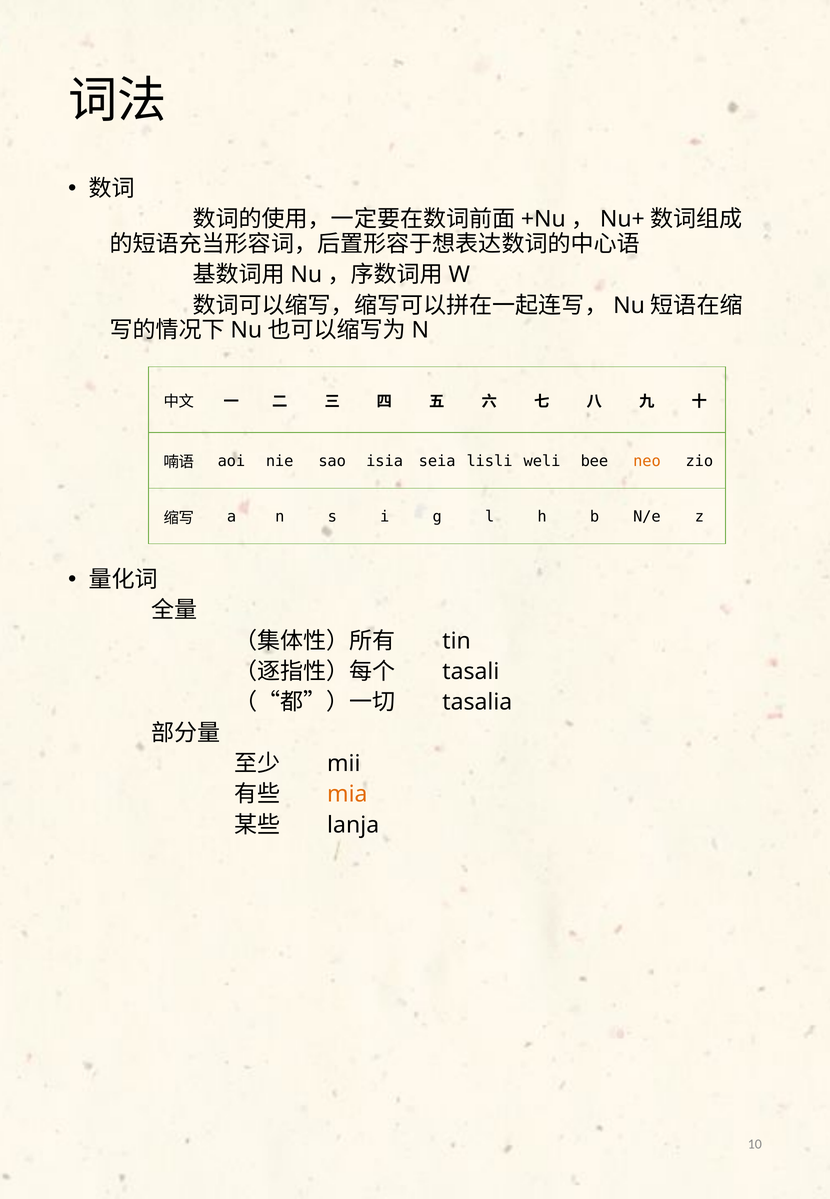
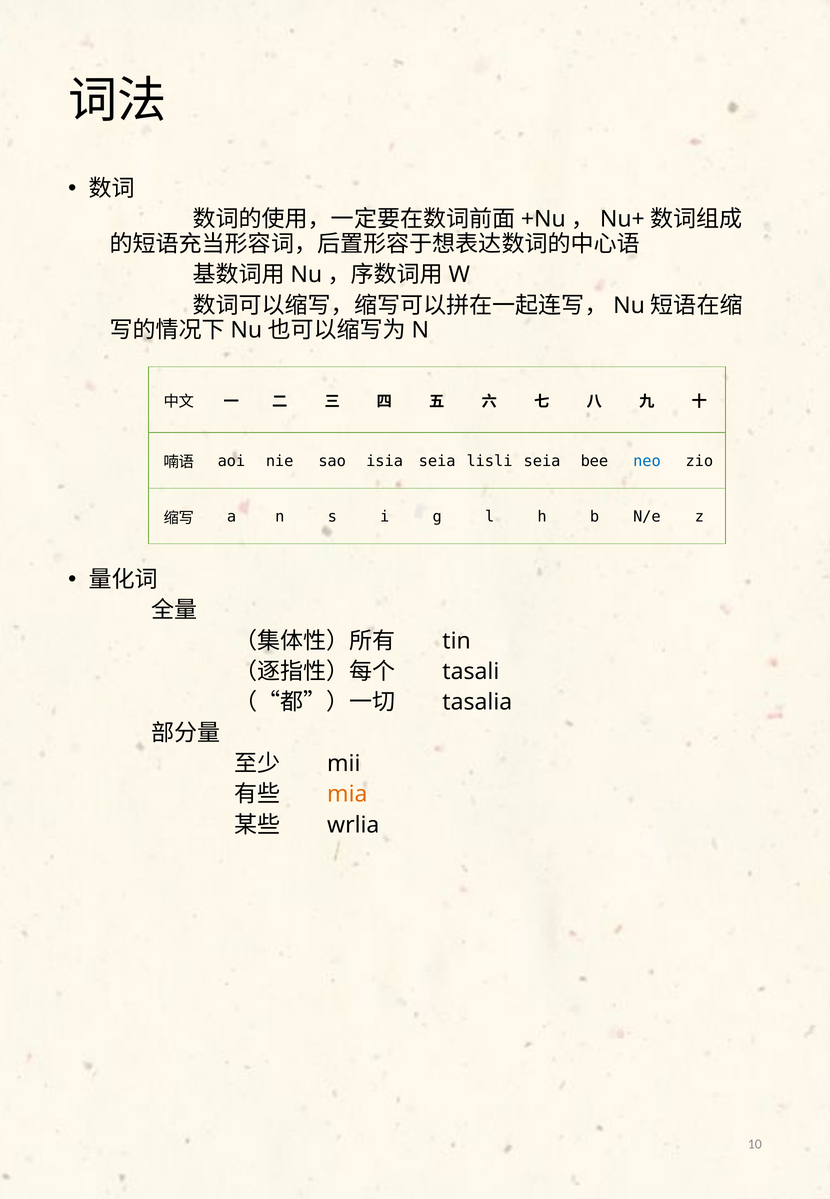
lisli weli: weli -> seia (542, 461)
neo colour: orange -> blue (647, 461)
lanja: lanja -> wrlia (353, 825)
